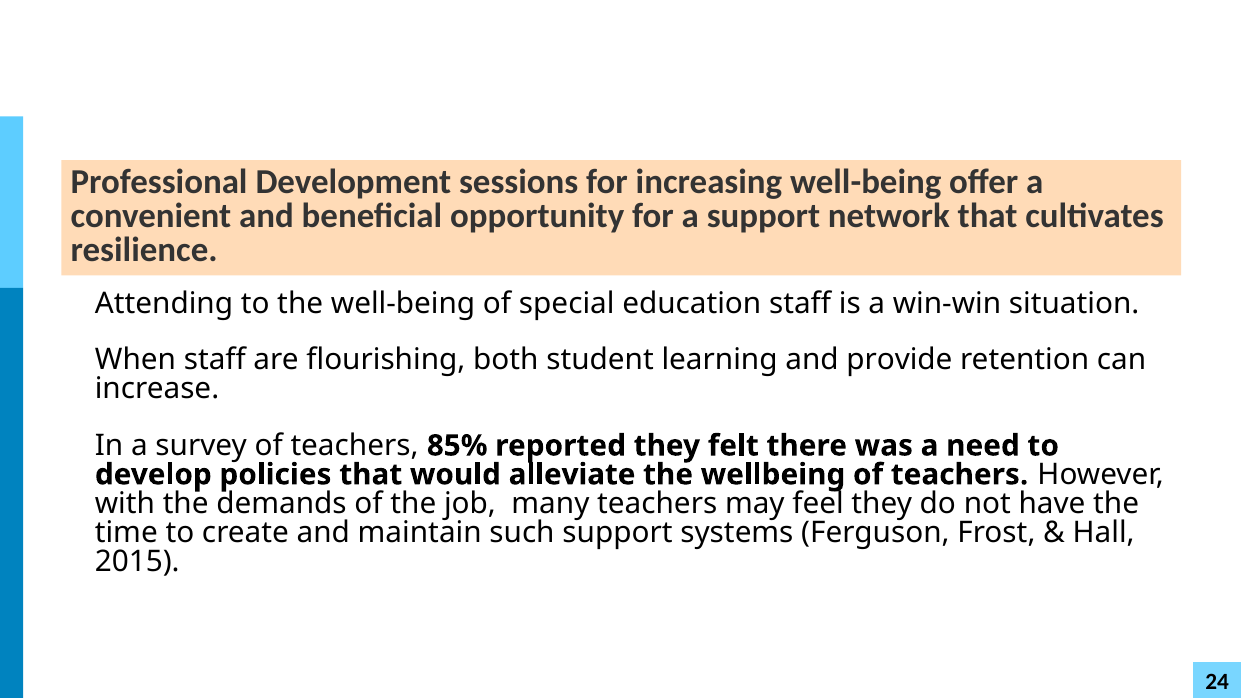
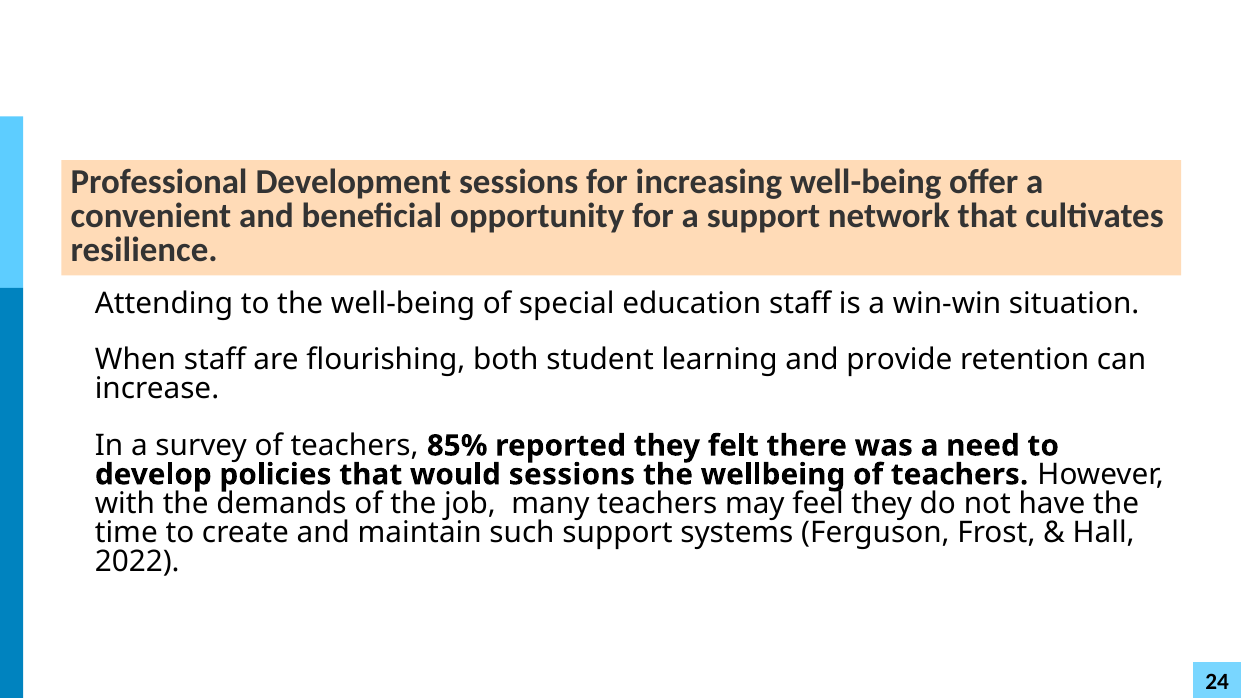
would alleviate: alleviate -> sessions (572, 475)
2015: 2015 -> 2022 (137, 561)
